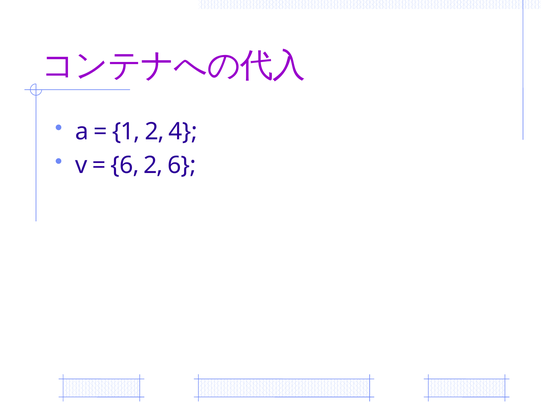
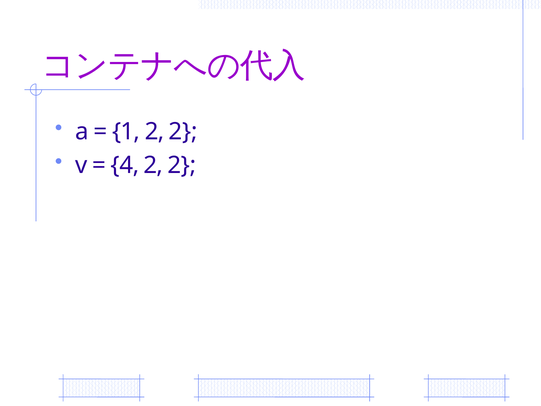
1 2 4: 4 -> 2 (183, 132)
6: 6 -> 4 (125, 165)
6: 6 -> 2 (182, 165)
